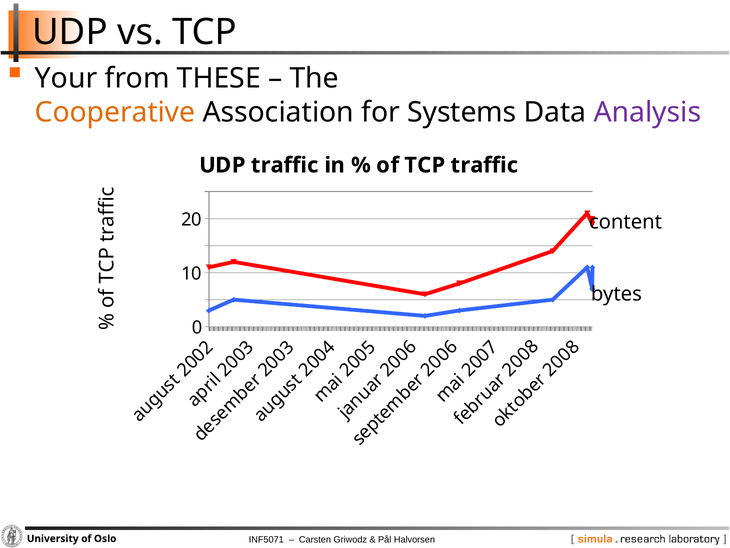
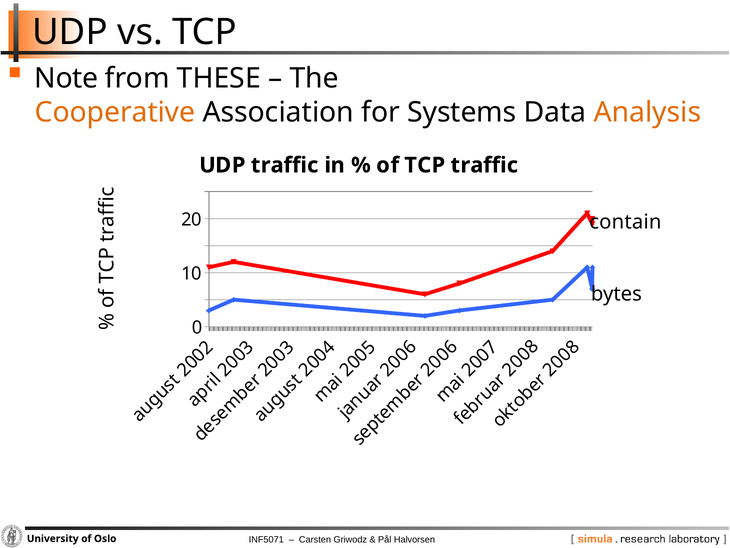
Your: Your -> Note (66, 78)
Analysis colour: purple -> orange (647, 113)
content: content -> contain (625, 222)
